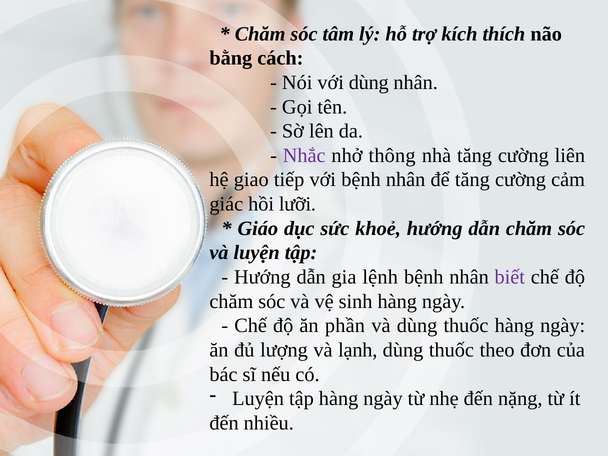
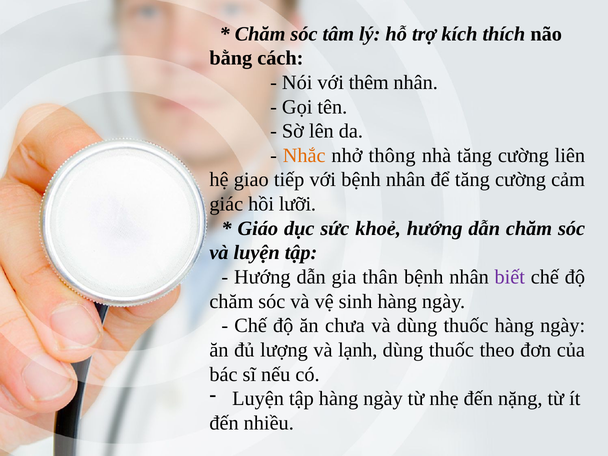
với dùng: dùng -> thêm (369, 83)
Nhắc colour: purple -> orange (304, 155)
lệnh: lệnh -> thân (380, 277)
phần: phần -> chưa (345, 326)
